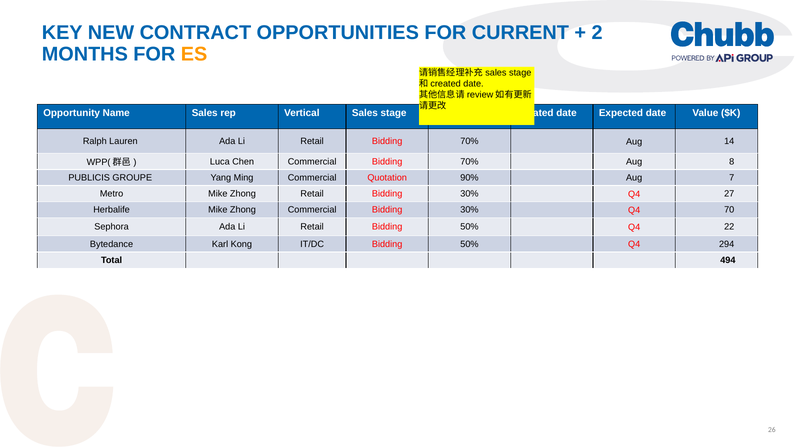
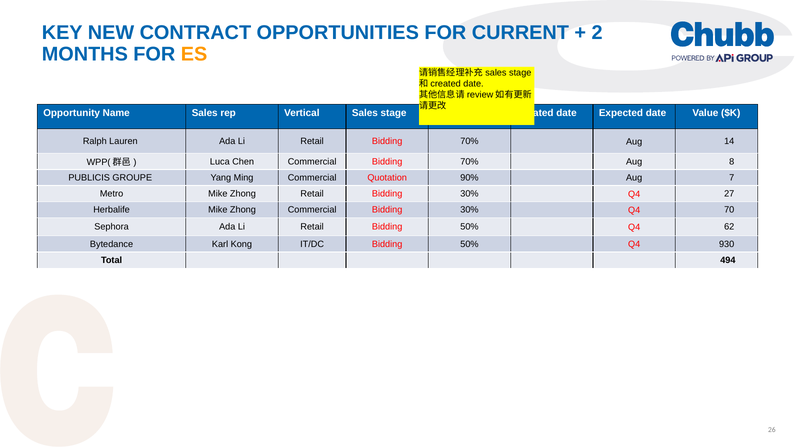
22: 22 -> 62 (729, 227)
294: 294 -> 930 (727, 244)
